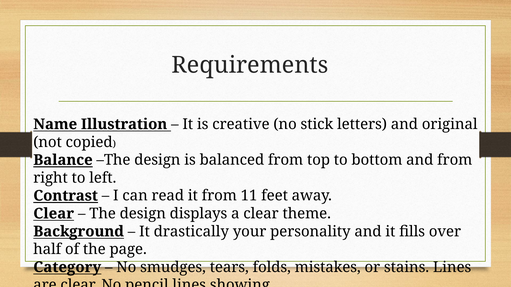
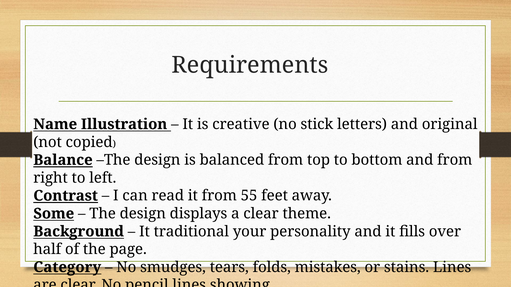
11: 11 -> 55 (249, 196)
Clear: Clear -> Some (54, 214)
drastically: drastically -> traditional (191, 232)
